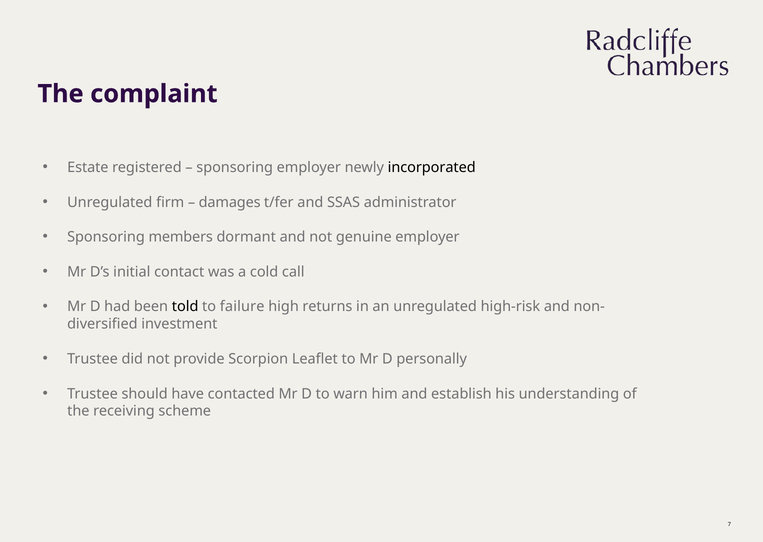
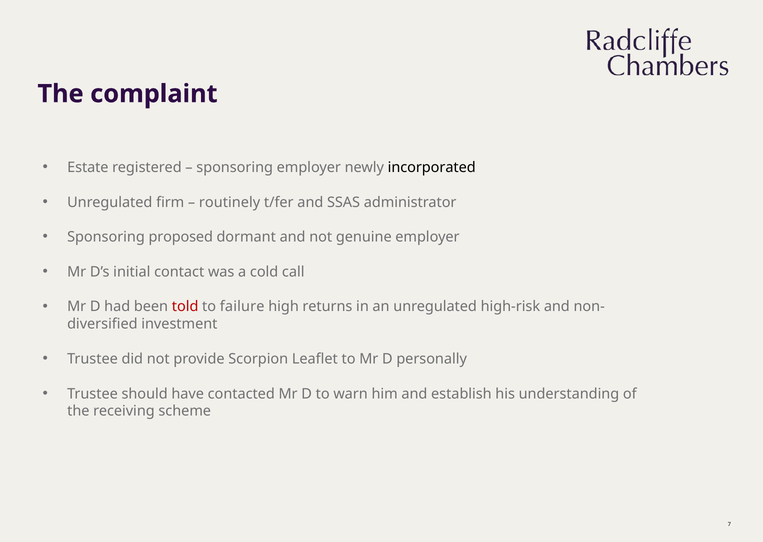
damages: damages -> routinely (230, 202)
members: members -> proposed (181, 237)
told colour: black -> red (185, 306)
